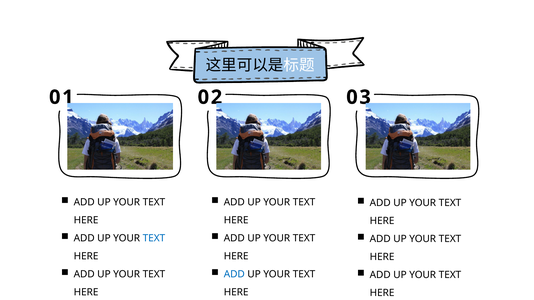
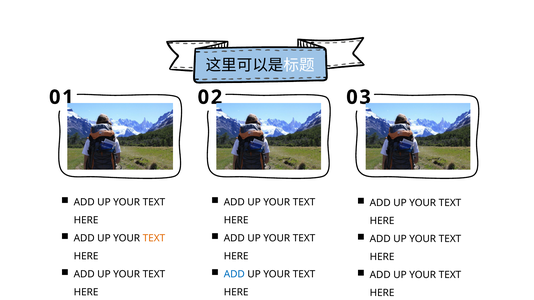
TEXT colour: blue -> orange (154, 238)
